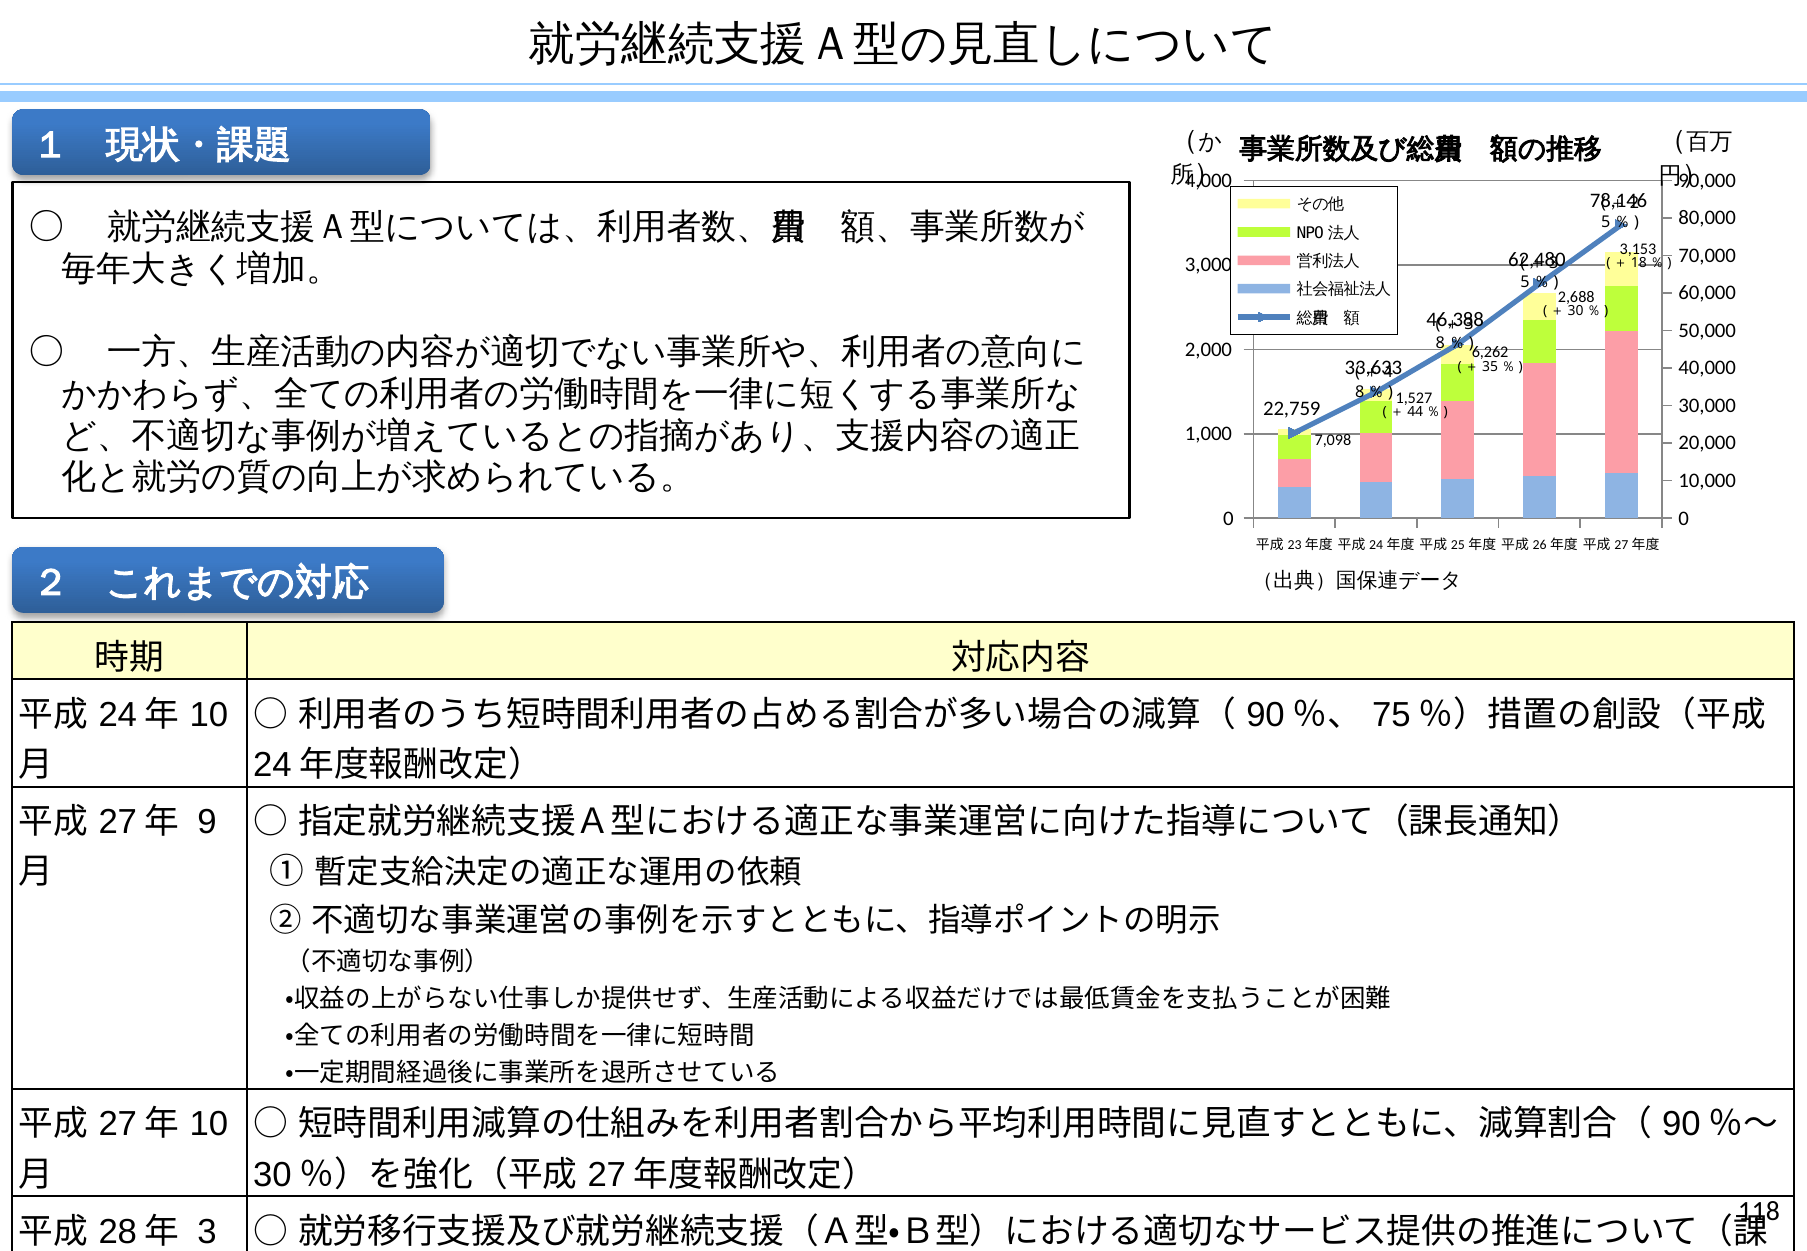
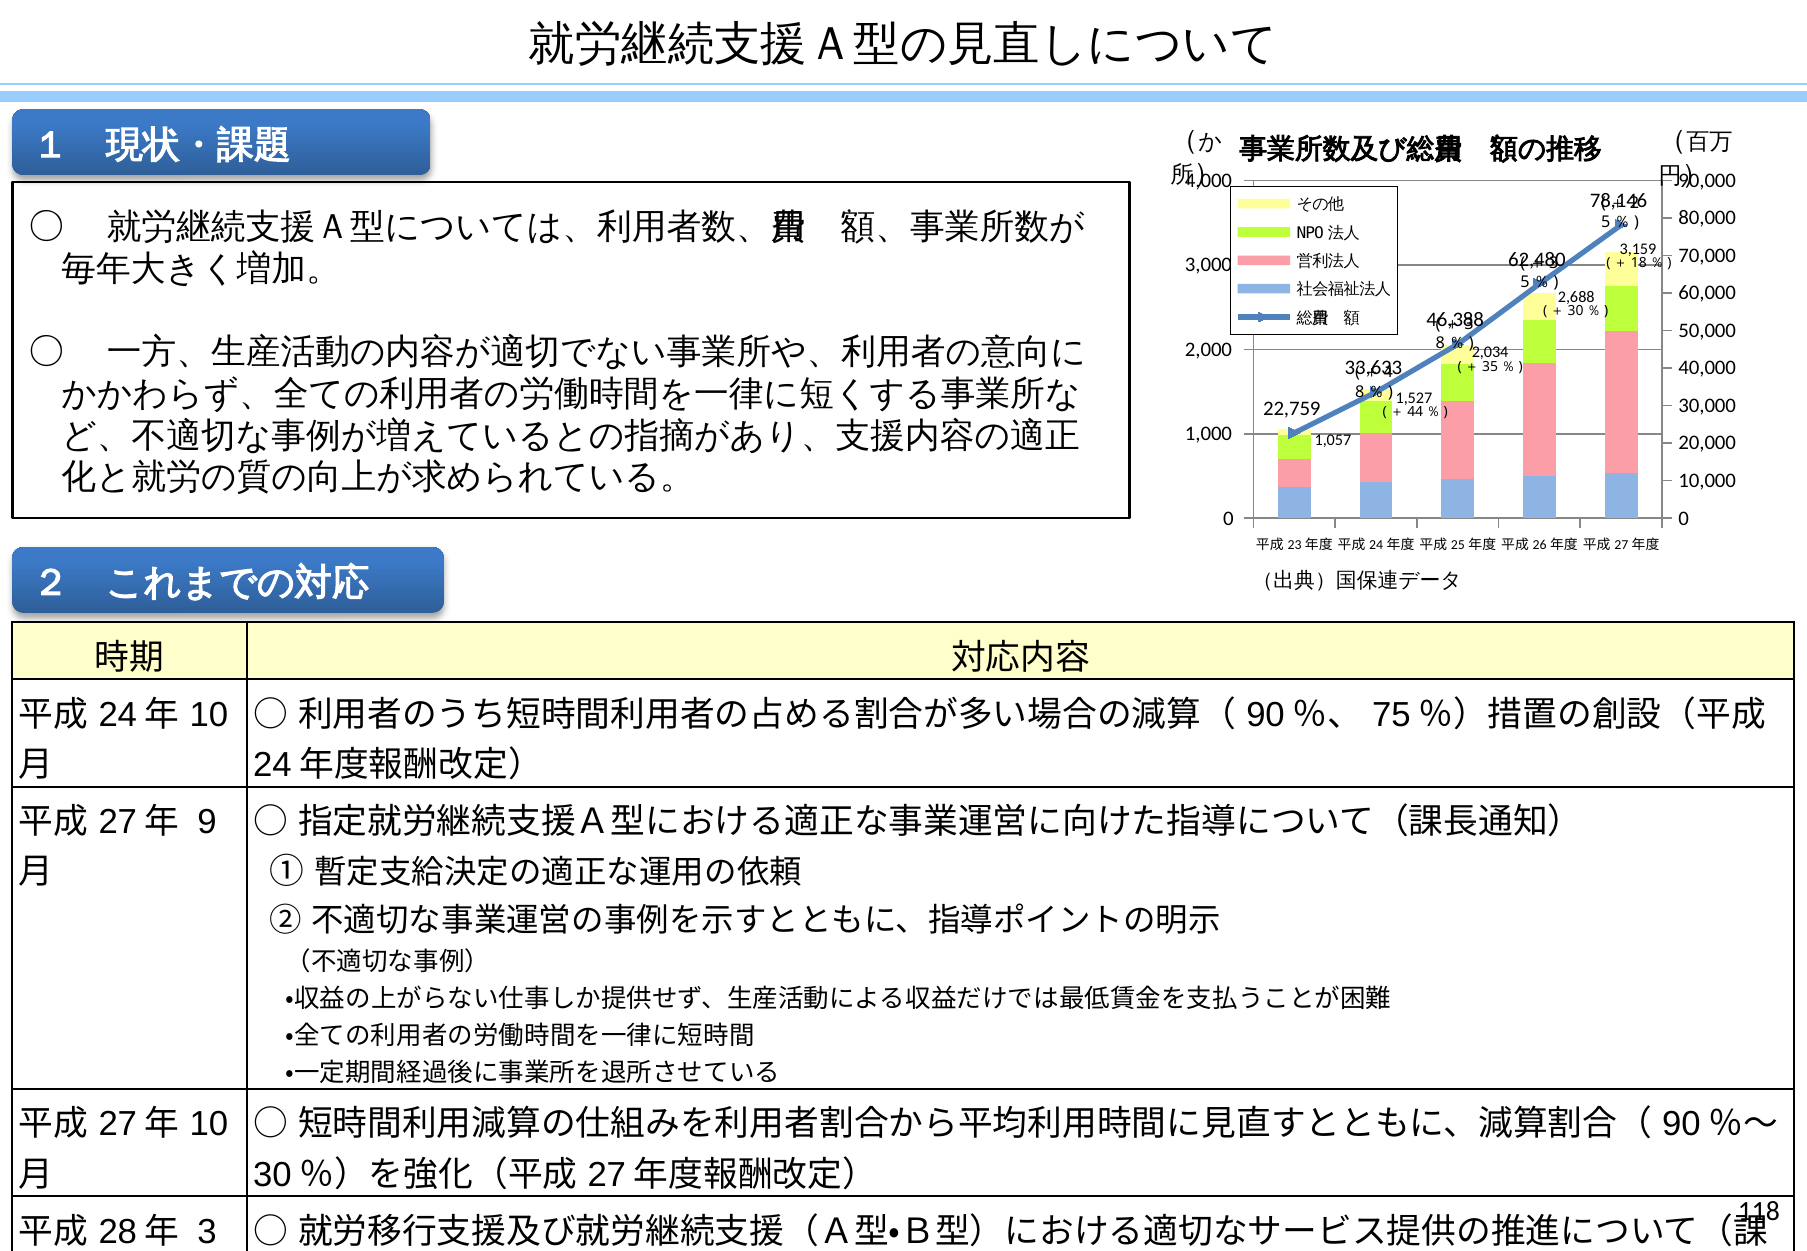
3,153: 3,153 -> 3,159 (1638, 249)
6,262: 6,262 -> 2,034 (1490, 352)
7,098: 7,098 -> 1,057 (1333, 440)
